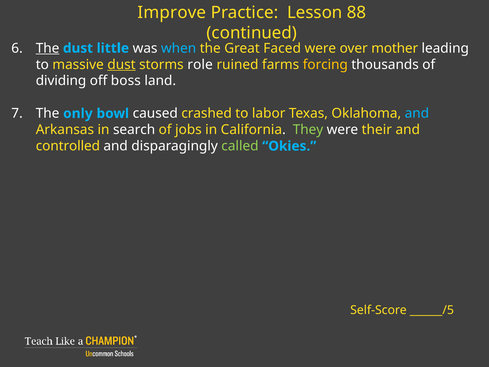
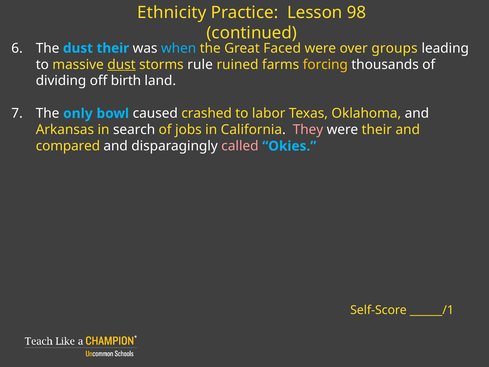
Improve: Improve -> Ethnicity (172, 13)
88: 88 -> 98 (357, 13)
The underline: present -> none (48, 48)
dust little: little -> their (113, 48)
mother: mother -> groups (395, 48)
role: role -> rule (200, 64)
boss: boss -> birth (126, 81)
and colour: light blue -> white (417, 113)
They colour: light green -> pink (308, 130)
controlled: controlled -> compared (68, 146)
called colour: light green -> pink (240, 146)
______/5: ______/5 -> ______/1 (432, 310)
